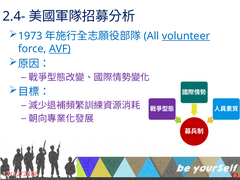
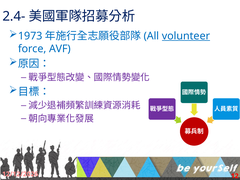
AVF underline: present -> none (60, 49)
